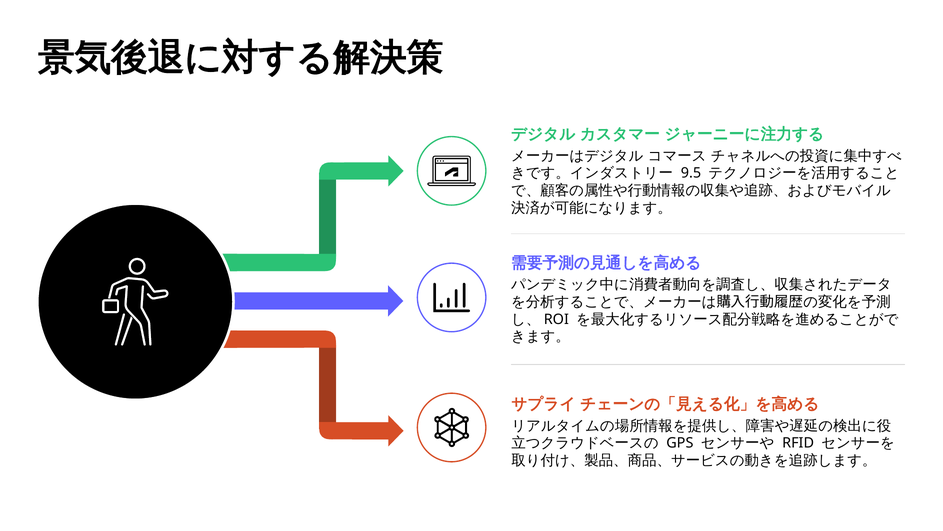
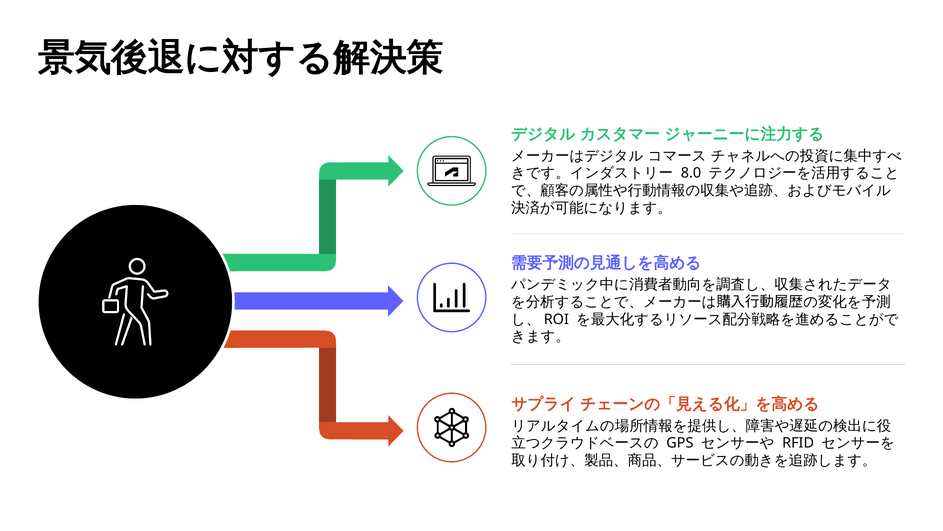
9.5: 9.5 -> 8.0 (691, 173)
